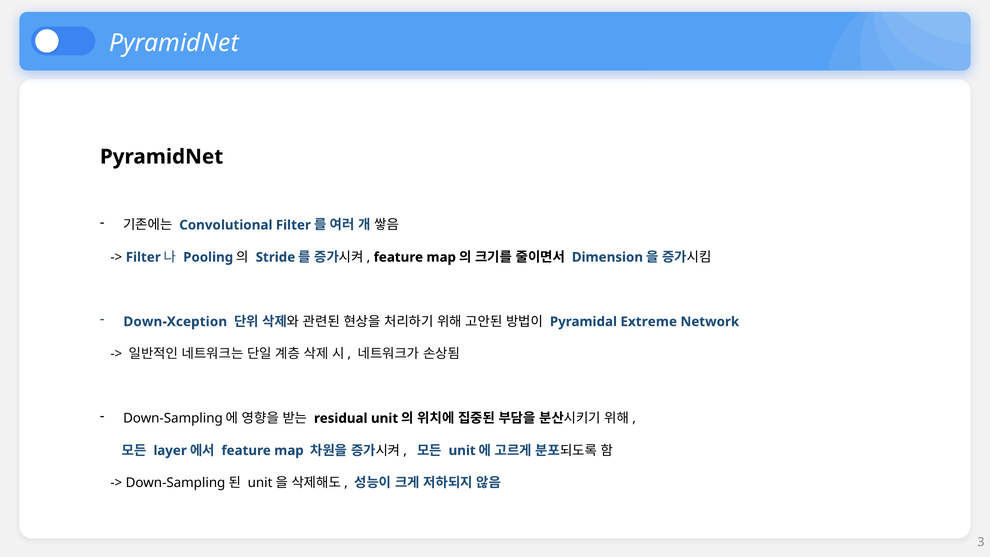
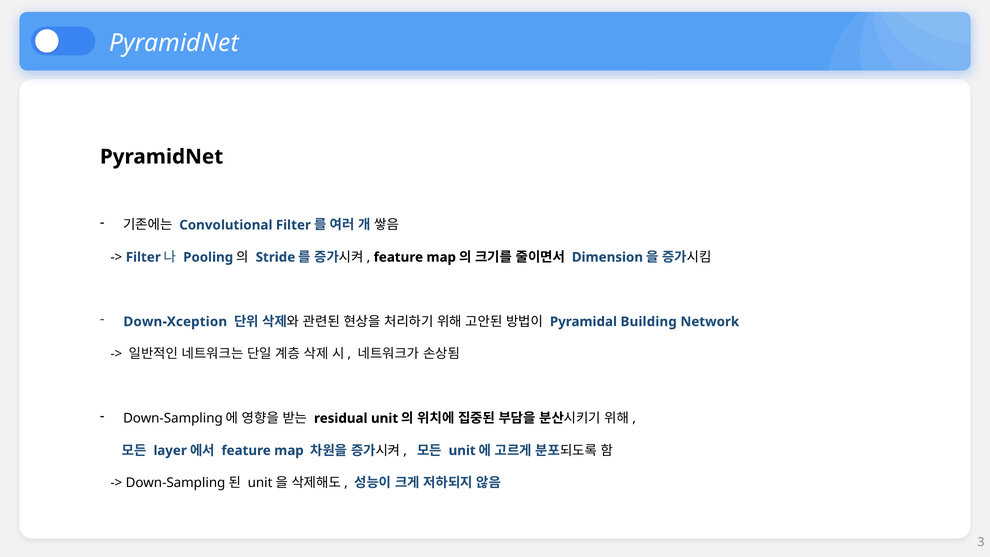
Extreme: Extreme -> Building (649, 322)
